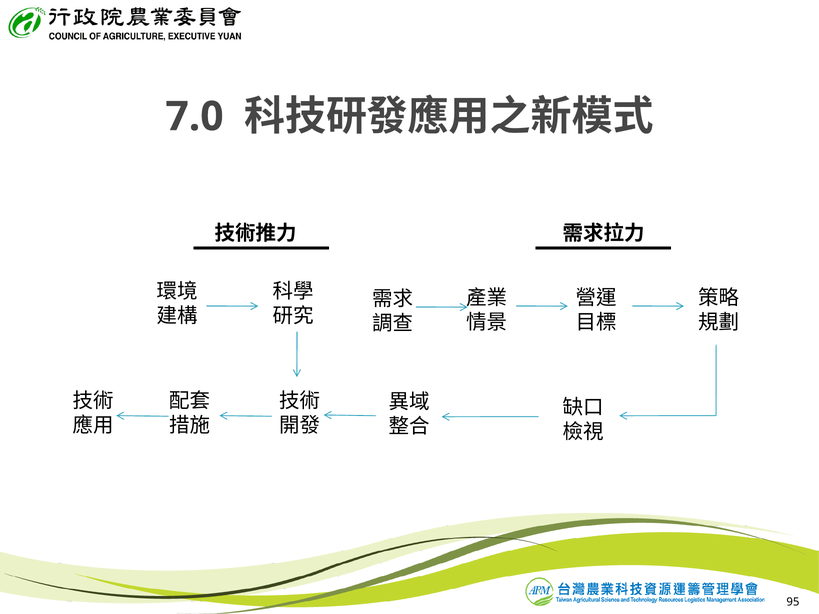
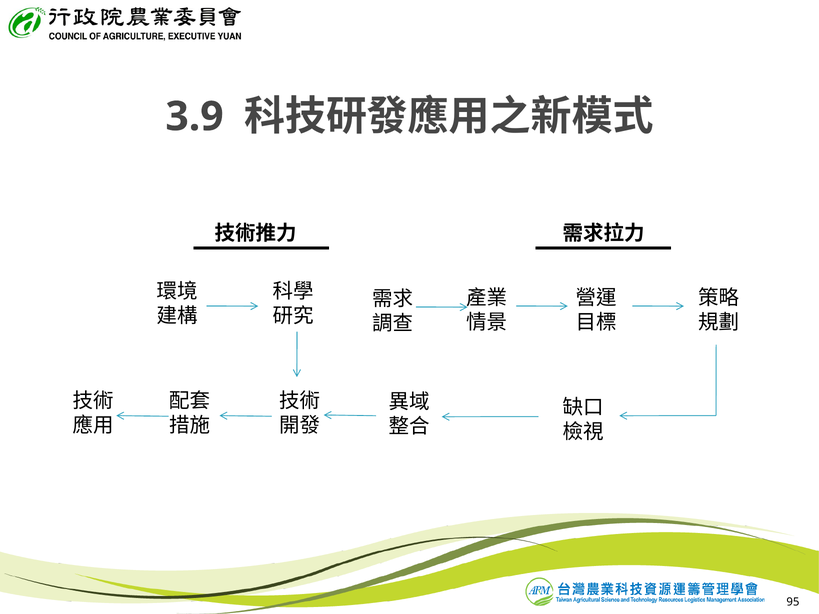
7.0: 7.0 -> 3.9 (195, 117)
